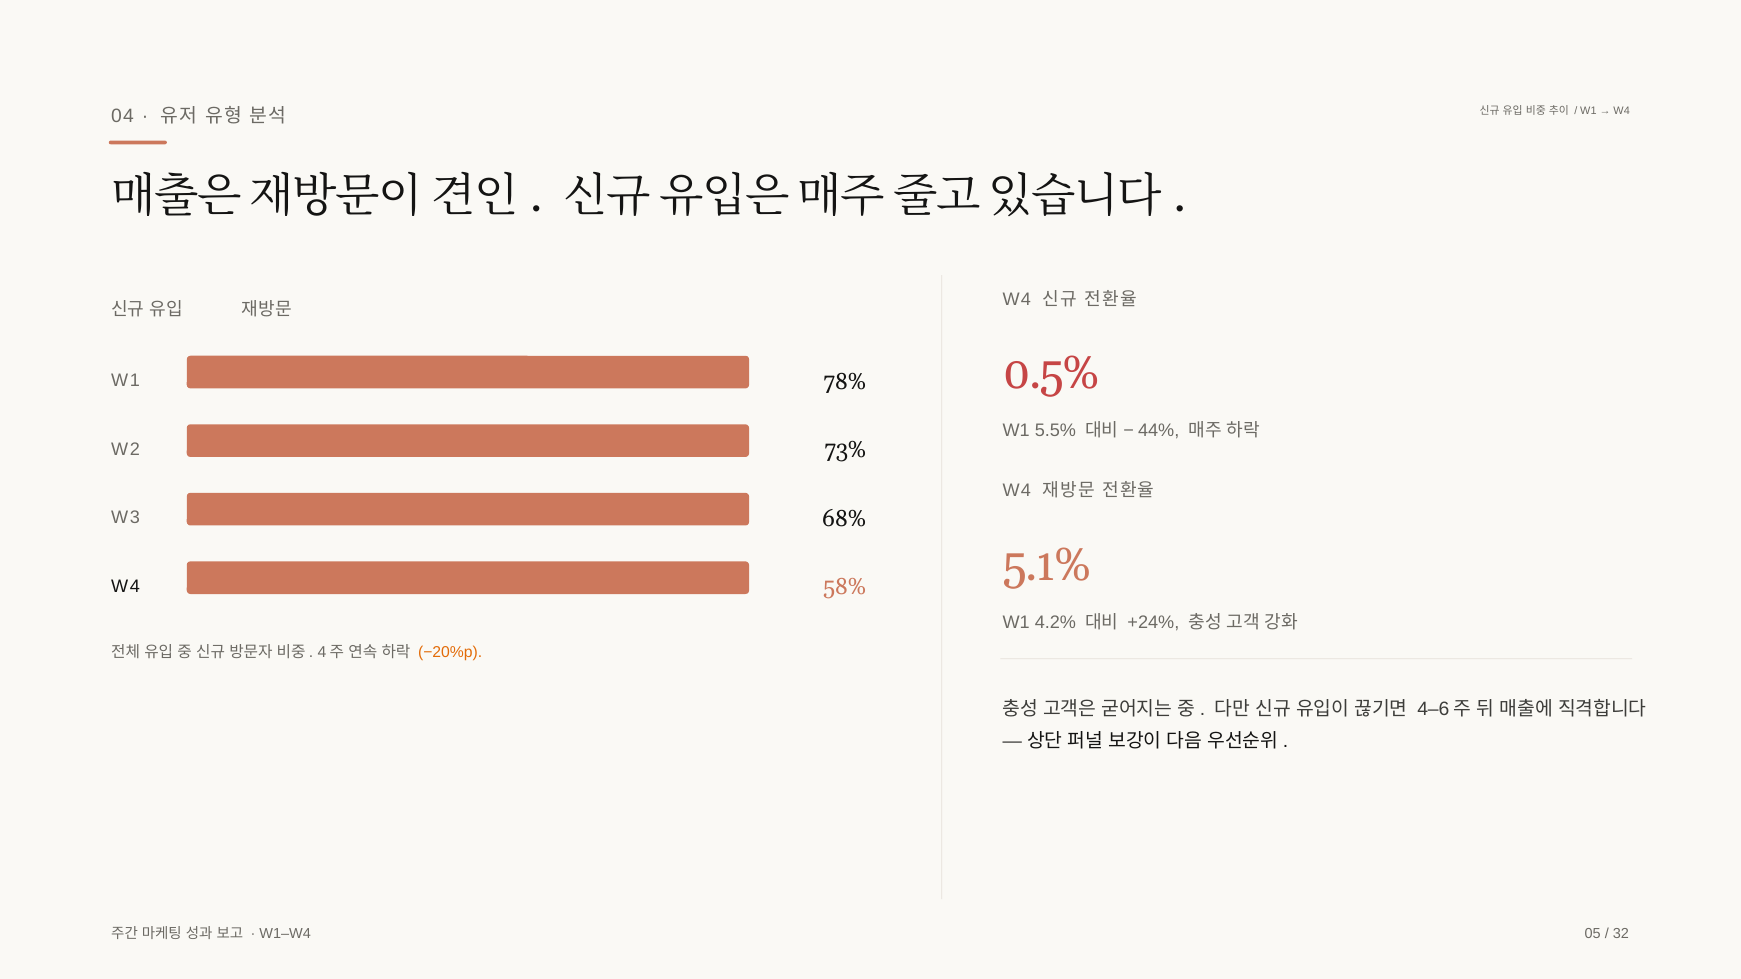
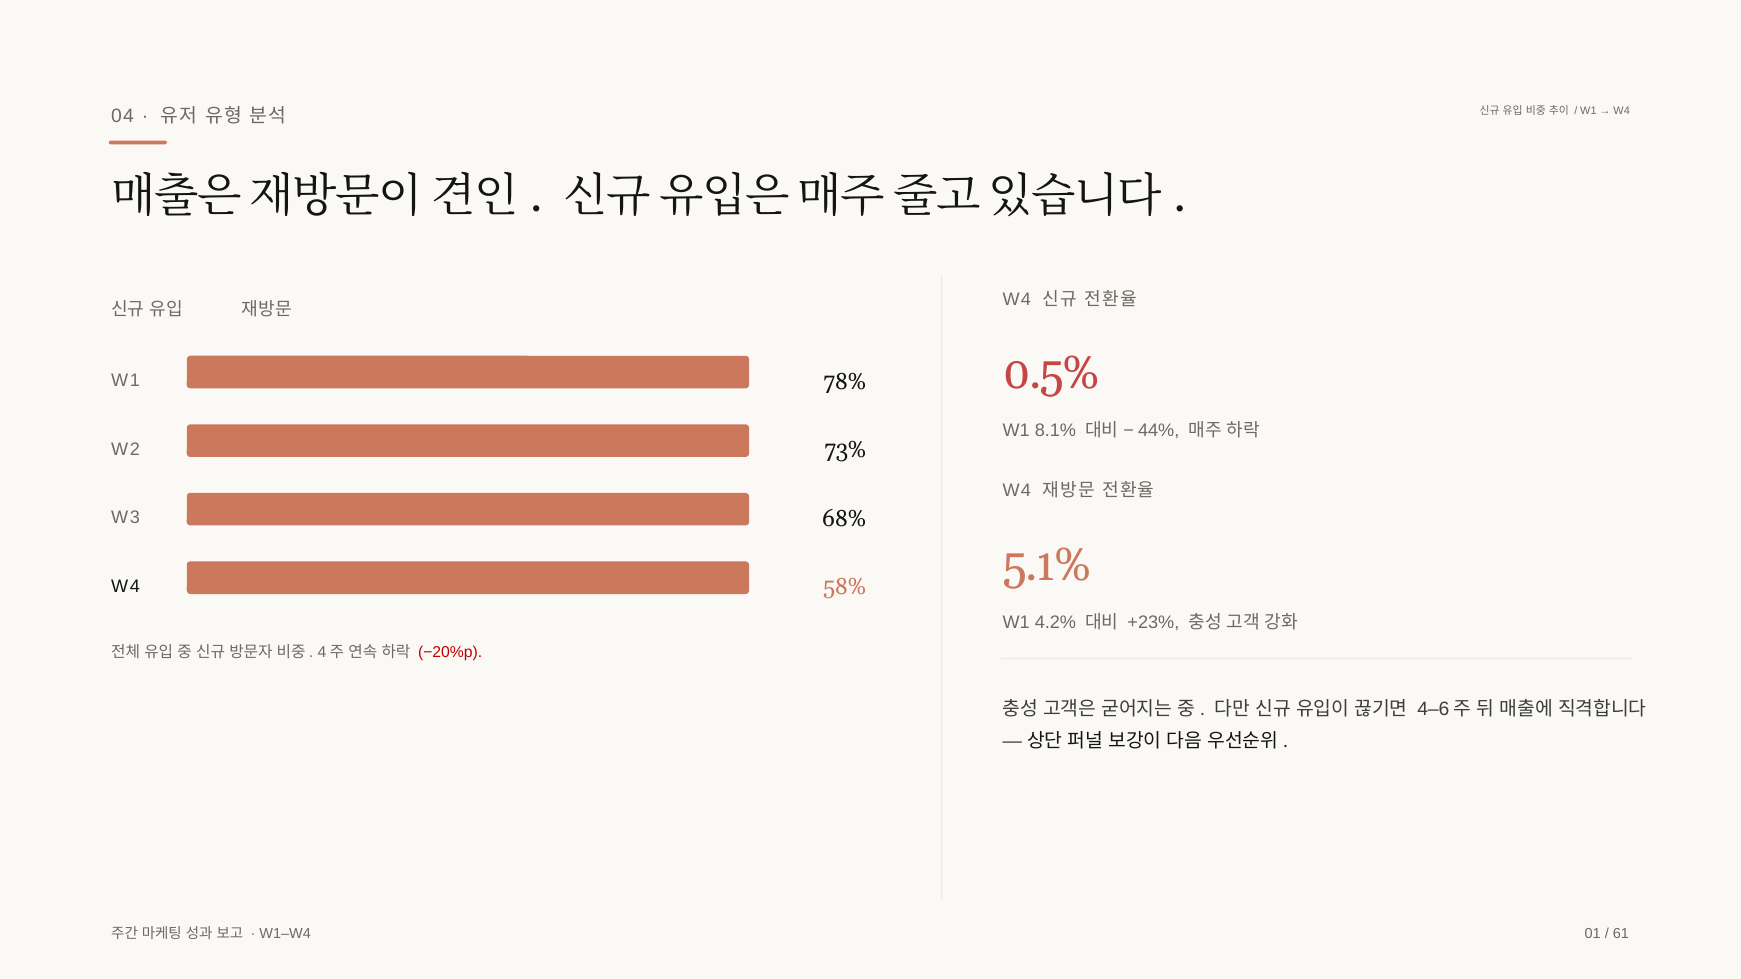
5.5%: 5.5% -> 8.1% (1055, 431)
+24%: +24% -> +23% (1153, 623)
−20%p colour: orange -> red (450, 652)
05: 05 -> 01 (1593, 934)
32: 32 -> 61 (1621, 934)
